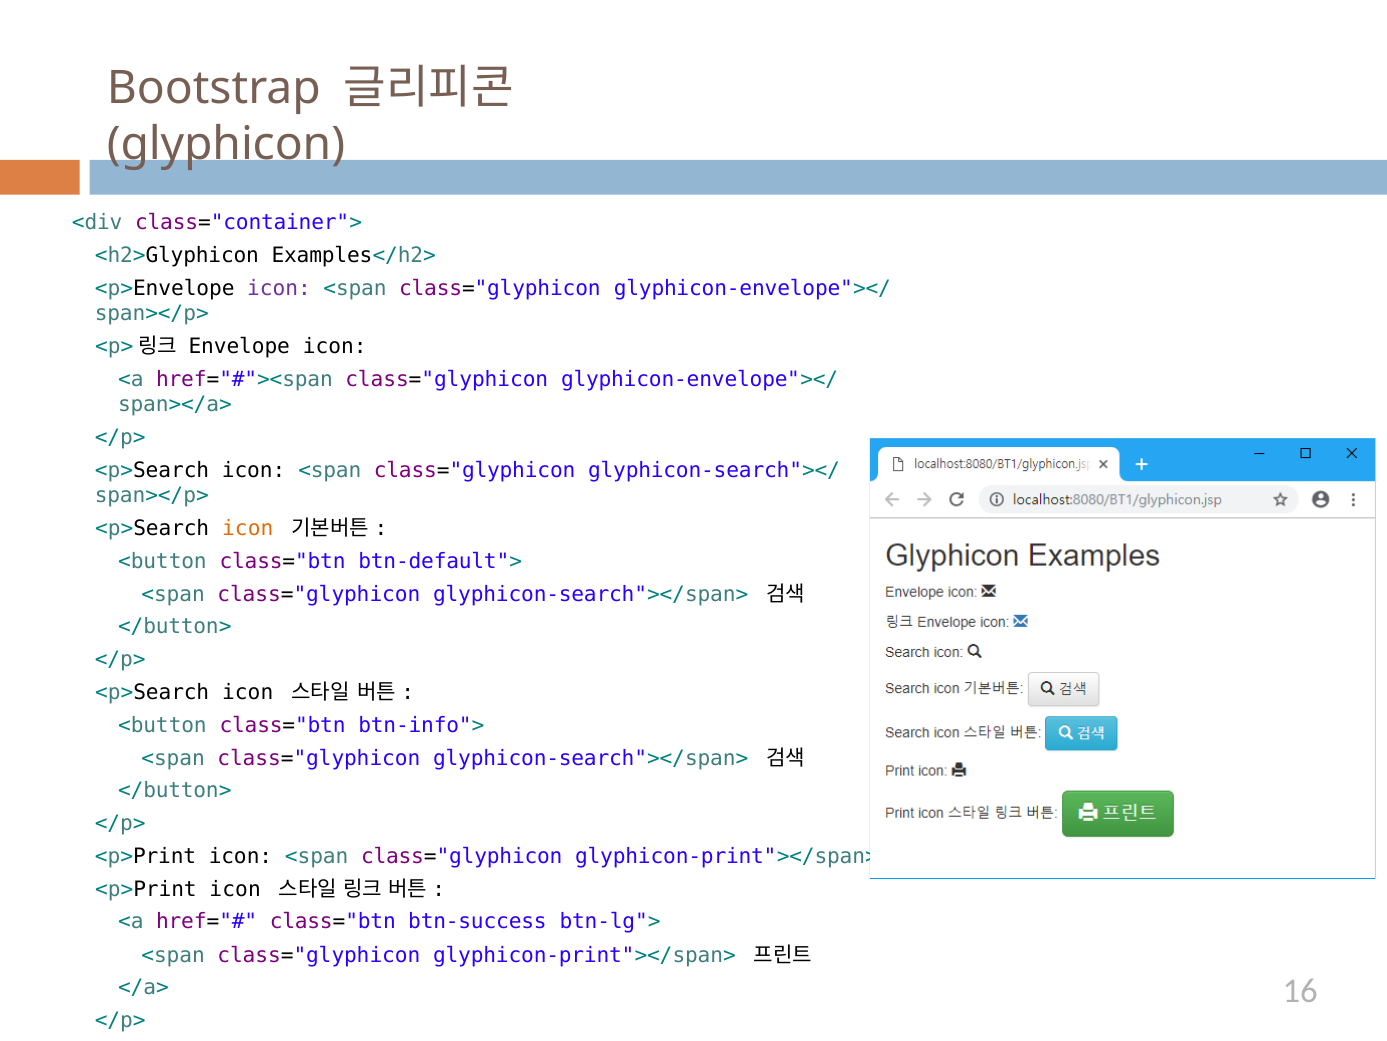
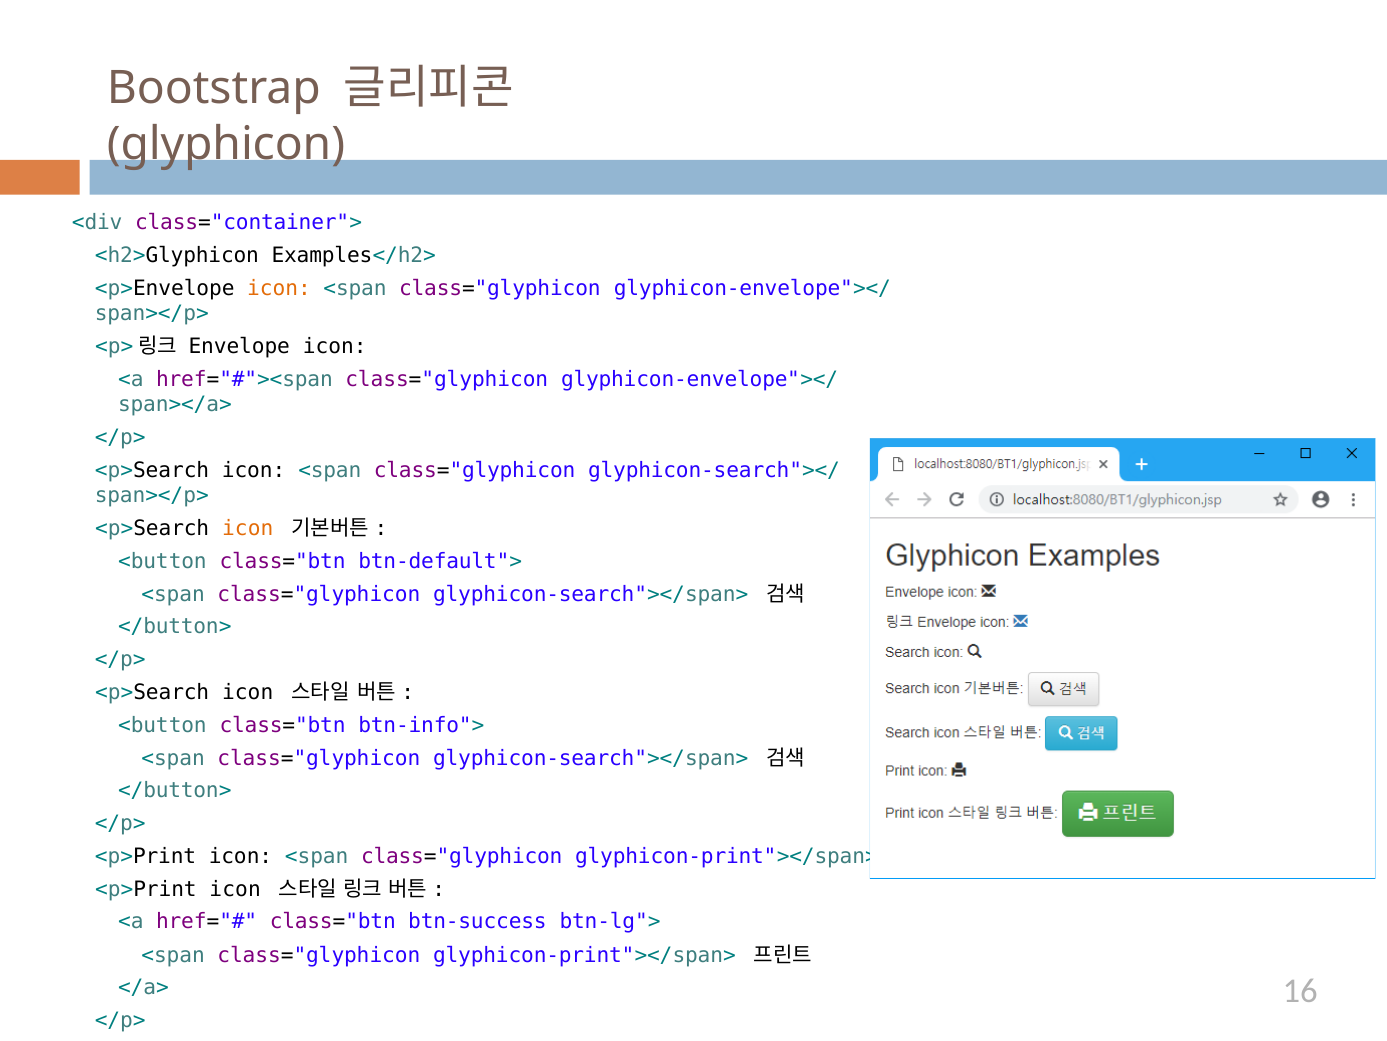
icon colour: purple -> orange (279, 288)
